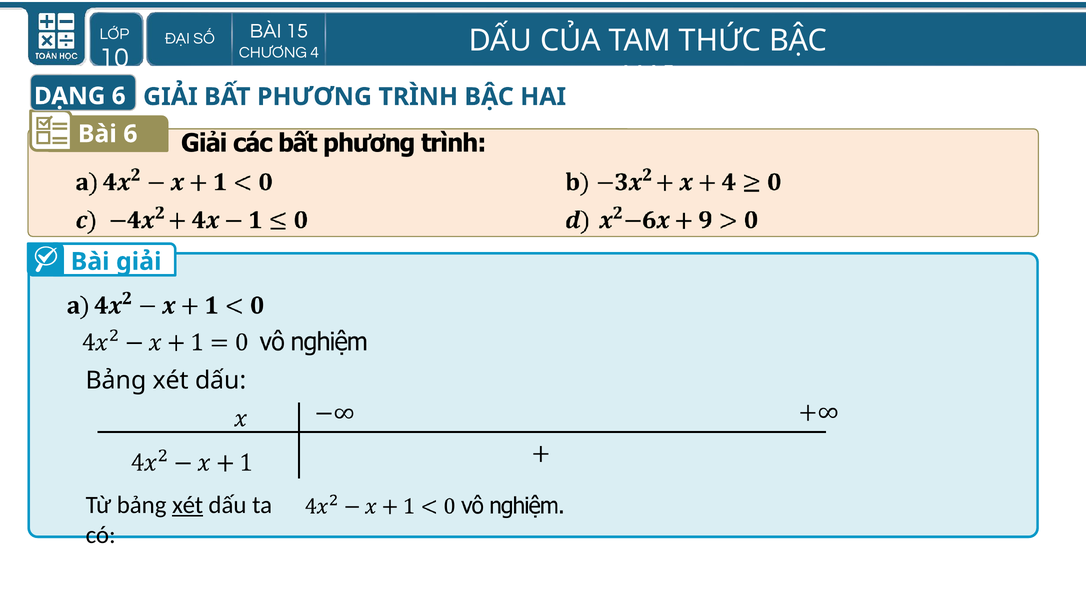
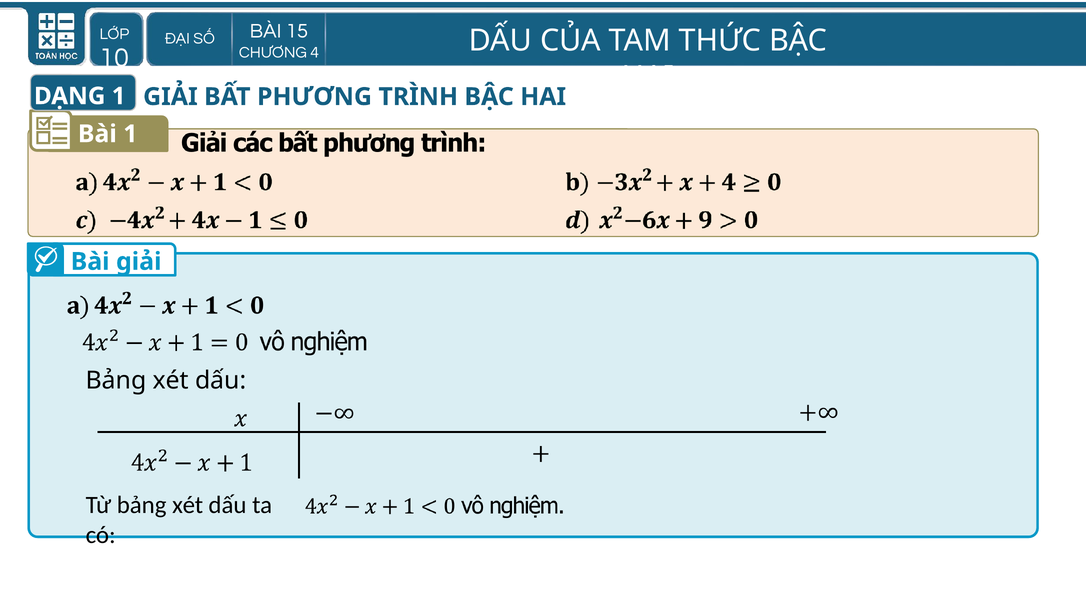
DẠNG 6: 6 -> 1 (119, 96)
Bài 6: 6 -> 1 (130, 134)
xét underline: present -> none (188, 505)
